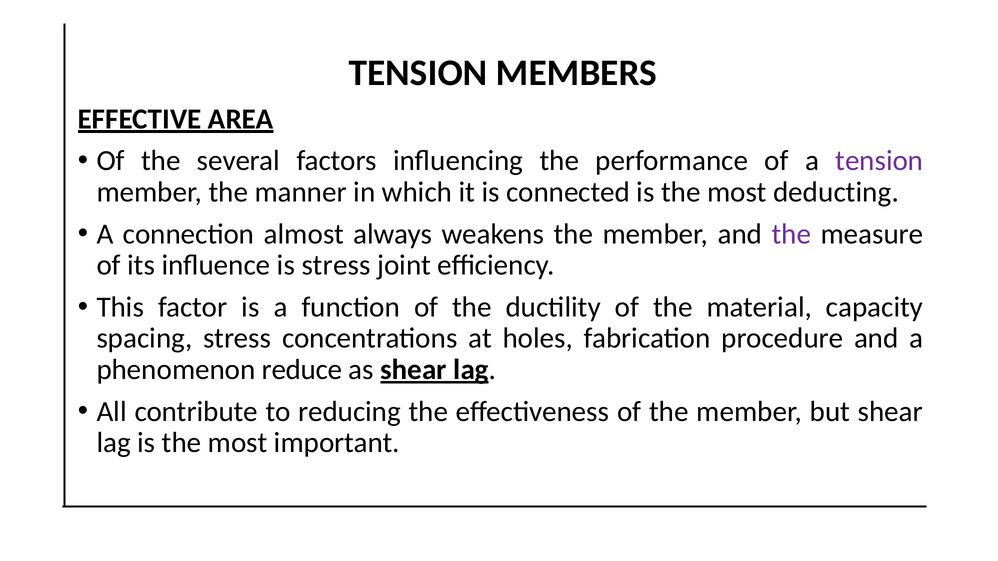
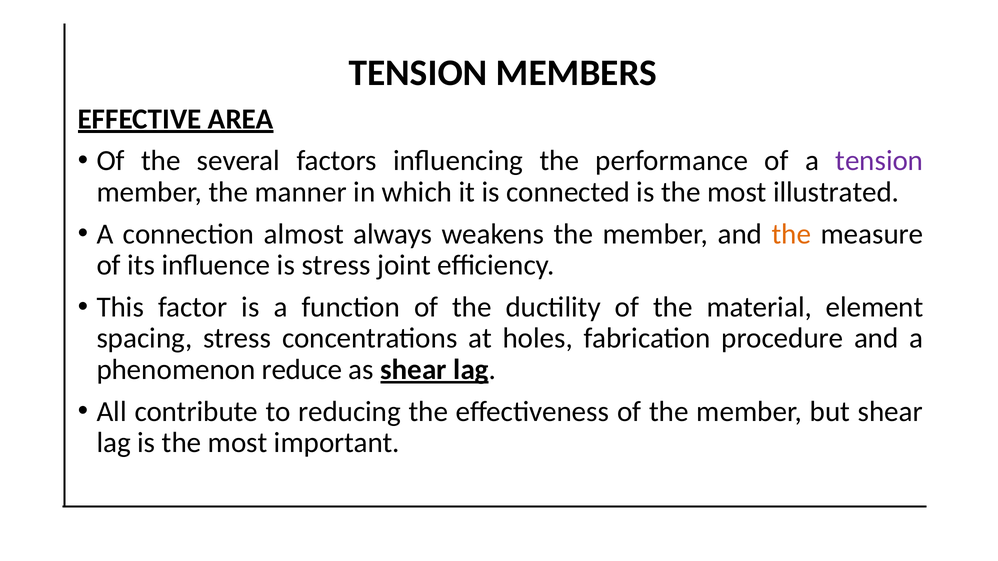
deducting: deducting -> illustrated (836, 192)
the colour: purple -> orange (791, 234)
capacity: capacity -> element (875, 307)
